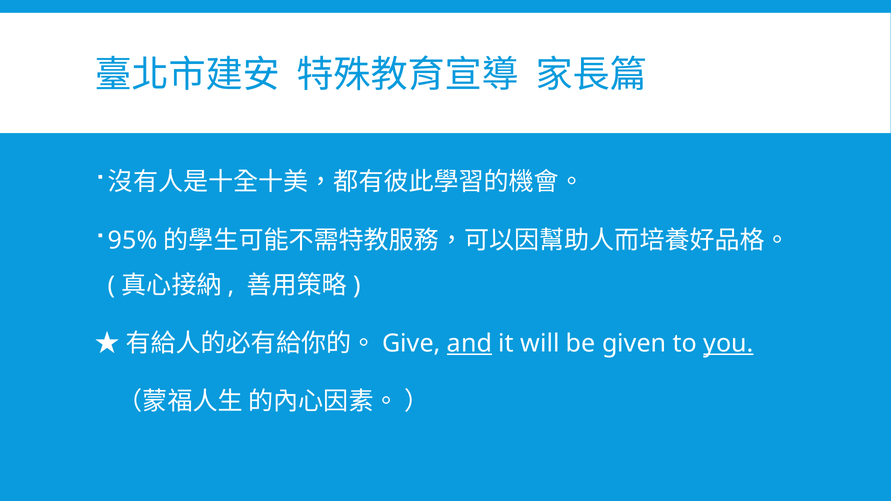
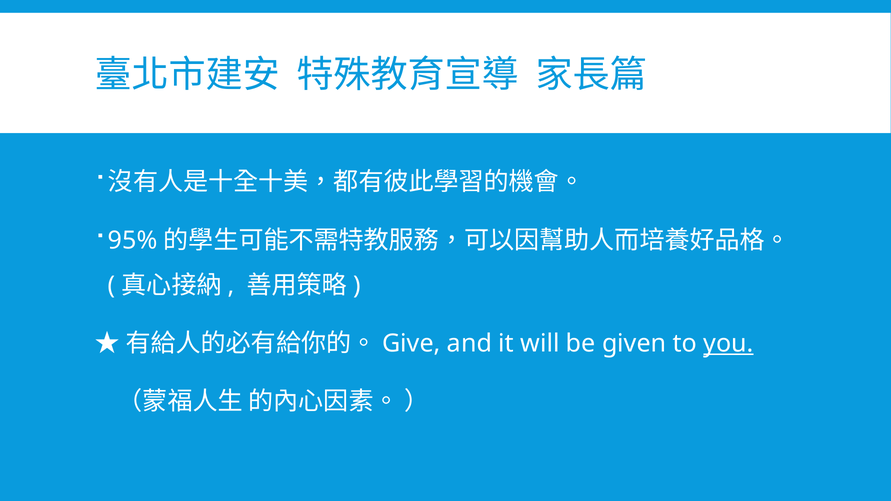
and underline: present -> none (469, 344)
